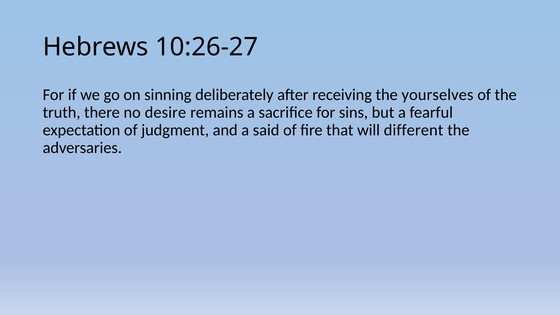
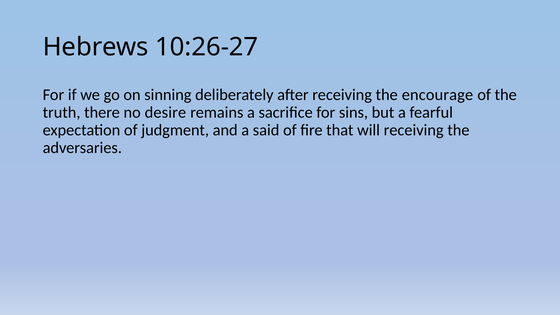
yourselves: yourselves -> encourage (437, 95)
will different: different -> receiving (414, 130)
